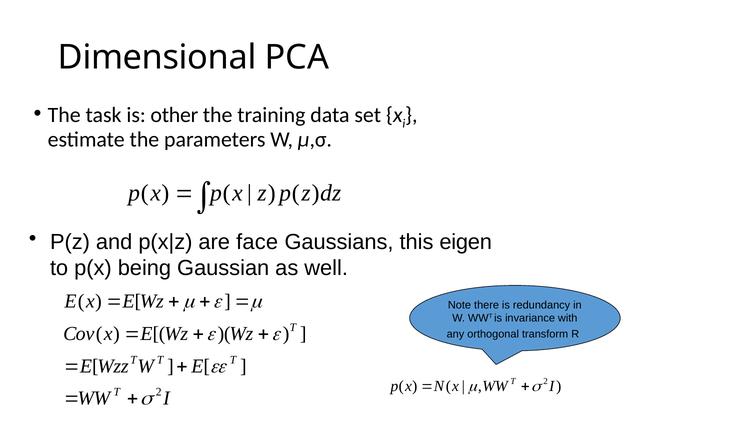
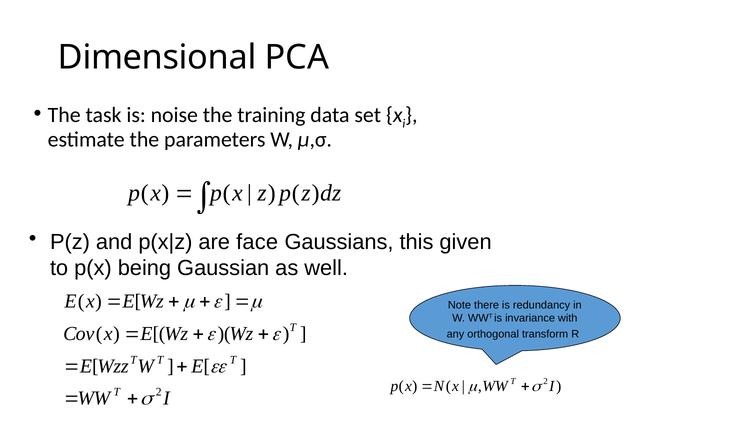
other: other -> noise (174, 115)
eigen: eigen -> given (466, 242)
